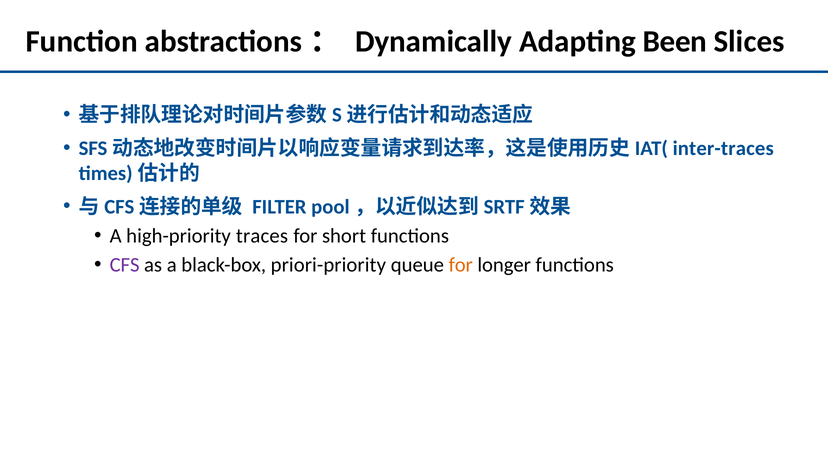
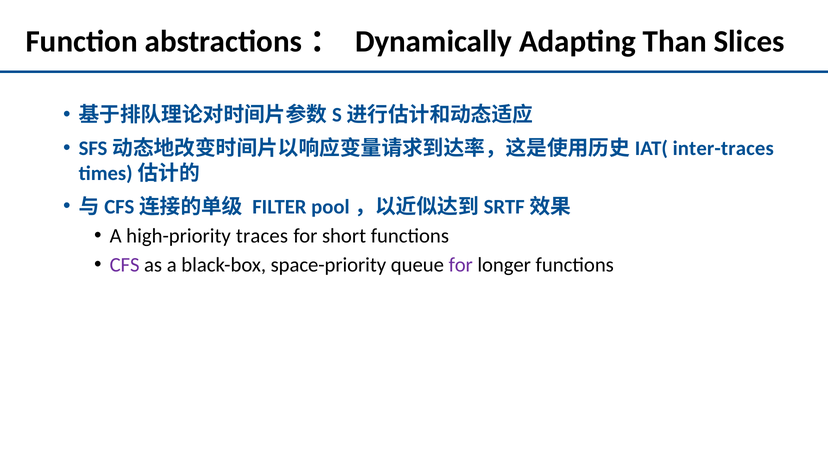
Been: Been -> Than (675, 42)
priori-priority: priori-priority -> space-priority (328, 265)
for colour: orange -> purple (461, 265)
